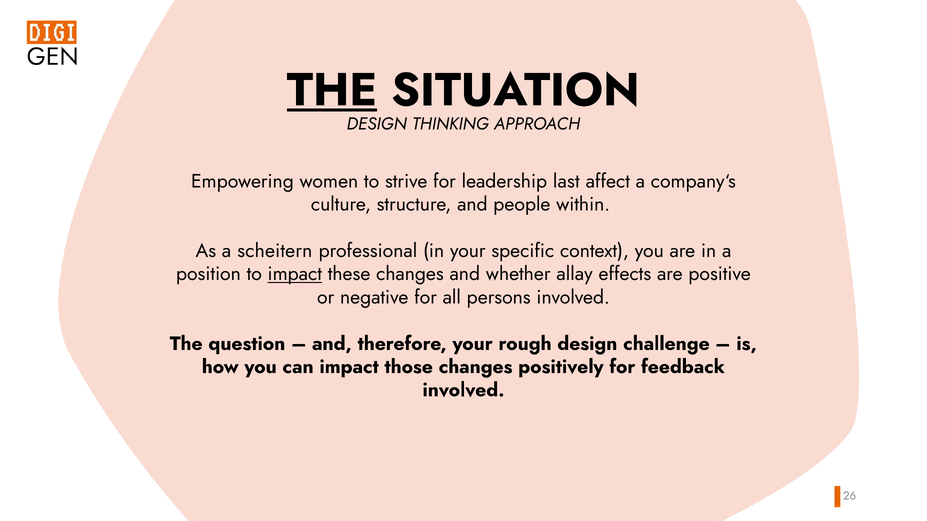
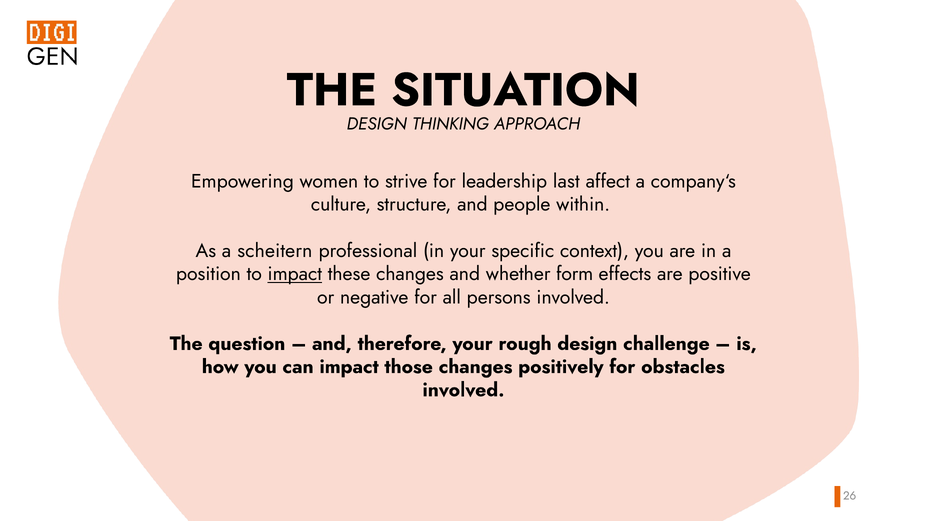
THE underline: present -> none (332, 90)
allay: allay -> form (575, 274)
feedback: feedback -> obstacles (683, 367)
